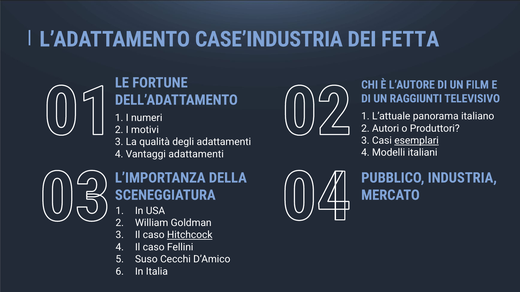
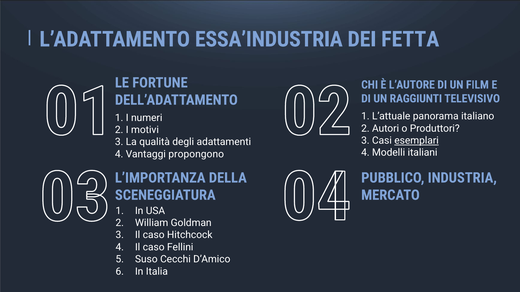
CASE’INDUSTRIA: CASE’INDUSTRIA -> ESSA’INDUSTRIA (269, 39)
Vantaggi adattamenti: adattamenti -> propongono (196, 154)
Hitchcock underline: present -> none (190, 235)
